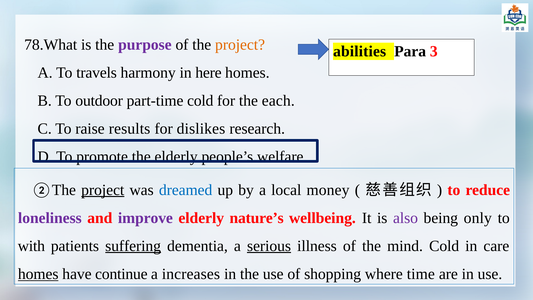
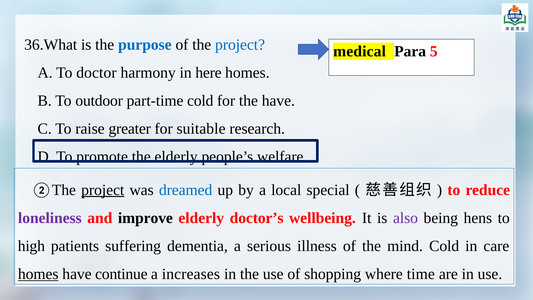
78.What: 78.What -> 36.What (51, 45)
purpose colour: purple -> blue (145, 45)
project colour: orange -> blue (240, 45)
abilities: abilities -> medical (360, 51)
3: 3 -> 5 (434, 51)
travels: travels -> doctor (96, 73)
the each: each -> have (278, 101)
results: results -> greater (130, 129)
dislikes: dislikes -> suitable (201, 129)
money: money -> special (328, 190)
improve colour: purple -> black (145, 218)
nature’s: nature’s -> doctor’s (257, 218)
only: only -> hens (478, 218)
with: with -> high (31, 246)
suffering underline: present -> none (133, 246)
serious underline: present -> none (269, 246)
